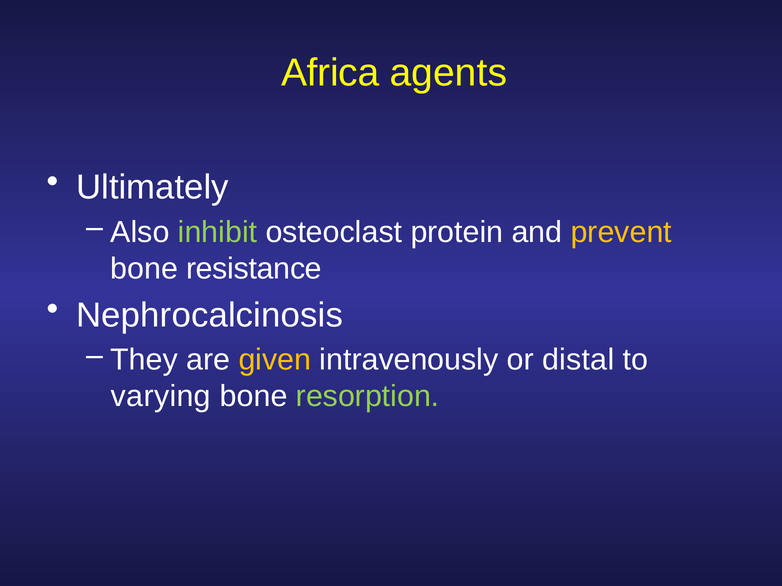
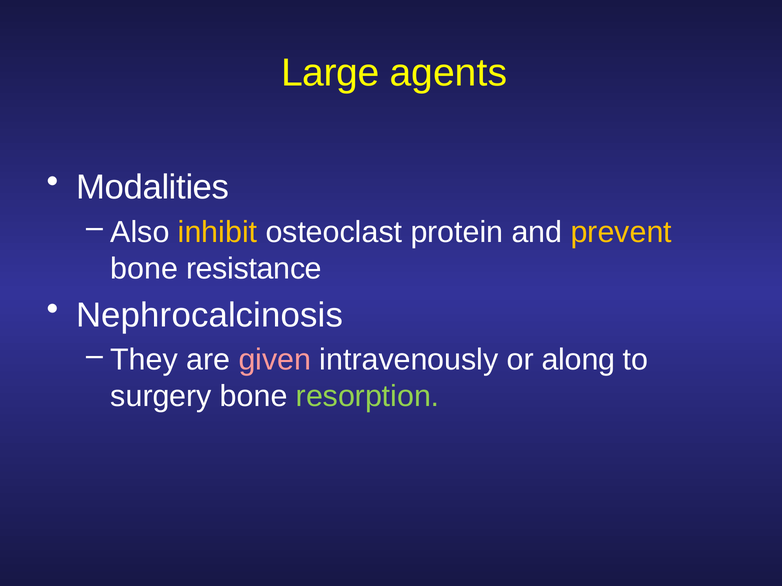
Africa: Africa -> Large (330, 73)
Ultimately: Ultimately -> Modalities (153, 188)
inhibit colour: light green -> yellow (217, 232)
given colour: yellow -> pink (275, 360)
distal: distal -> along (578, 360)
varying: varying -> surgery (161, 397)
